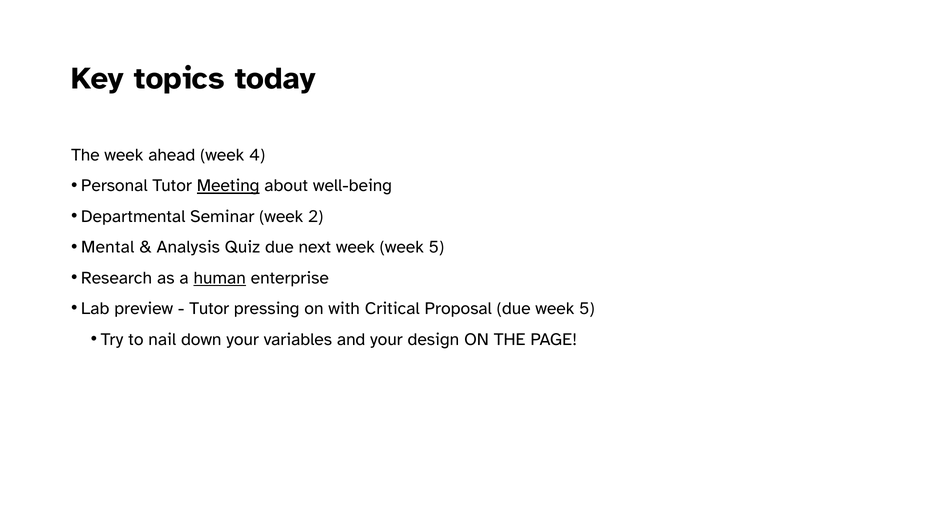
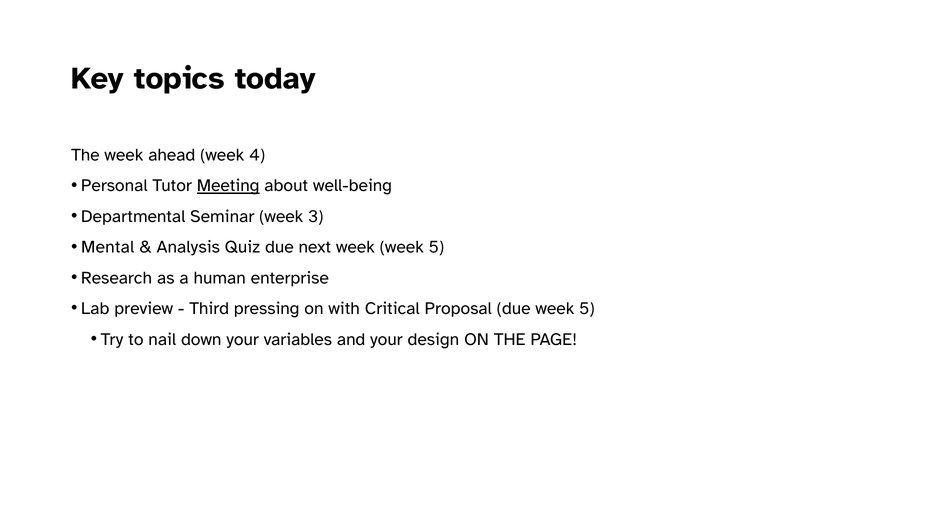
2: 2 -> 3 (316, 216)
human underline: present -> none (220, 278)
Tutor: Tutor -> Third (209, 309)
